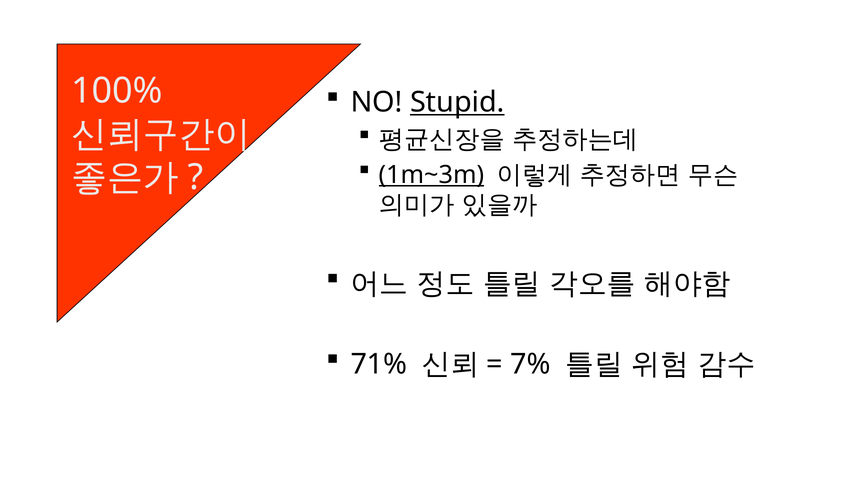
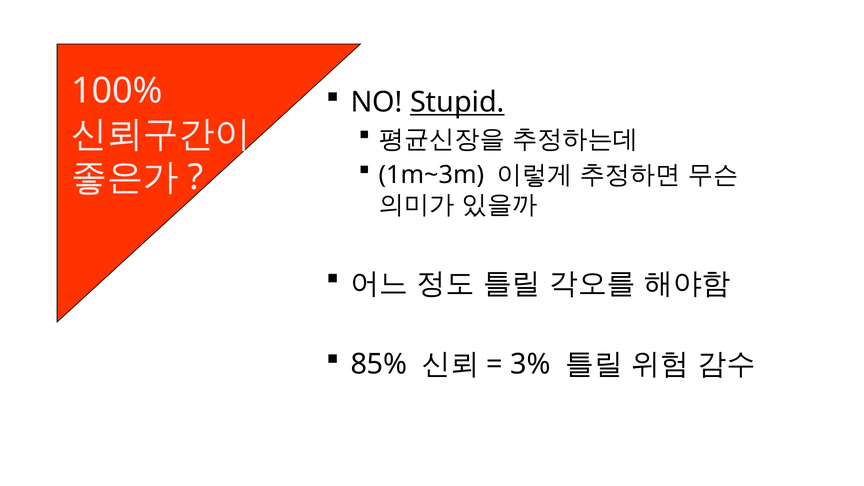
1m~3m underline: present -> none (432, 175)
71%: 71% -> 85% (379, 364)
7%: 7% -> 3% (531, 364)
